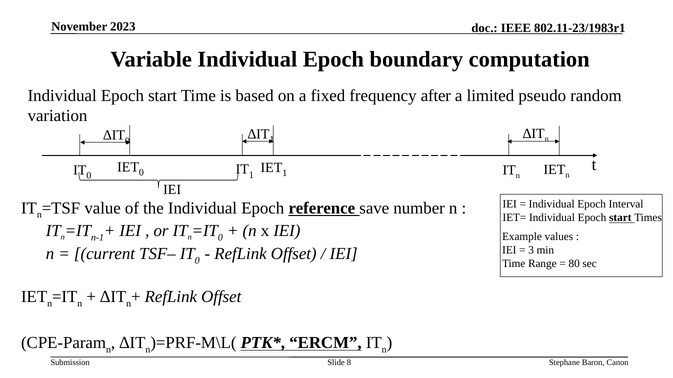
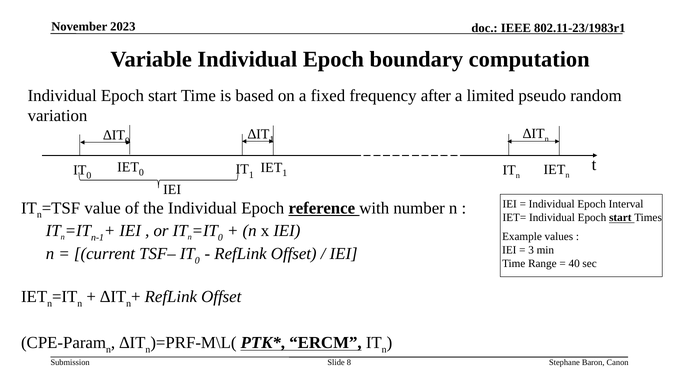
save: save -> with (374, 208)
80: 80 -> 40 (574, 264)
